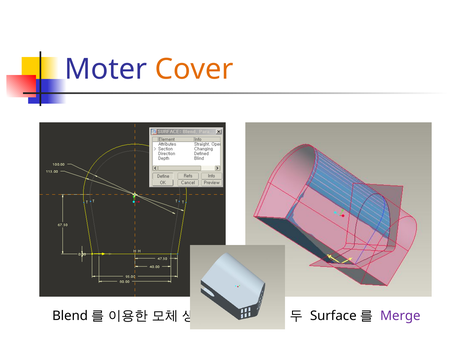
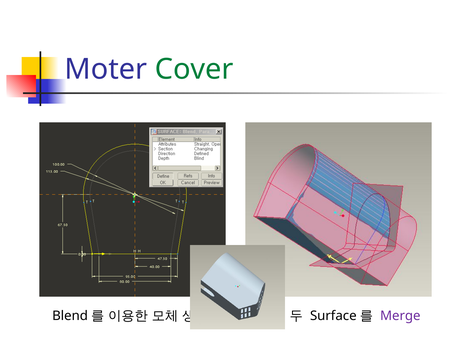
Cover colour: orange -> green (194, 69)
